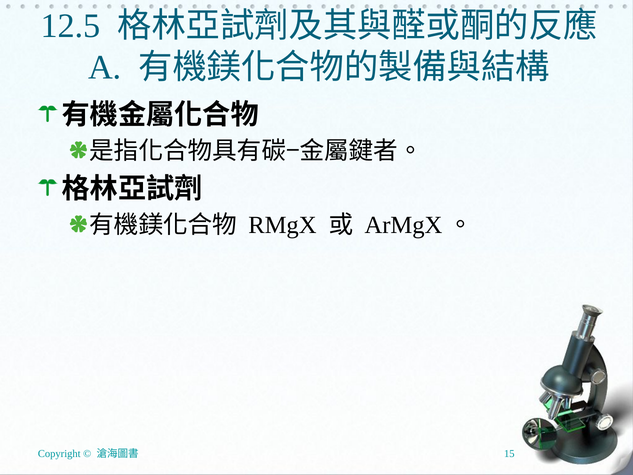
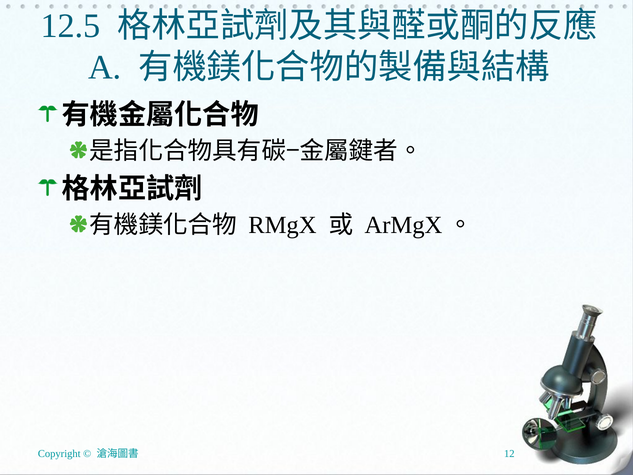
15: 15 -> 12 (509, 453)
